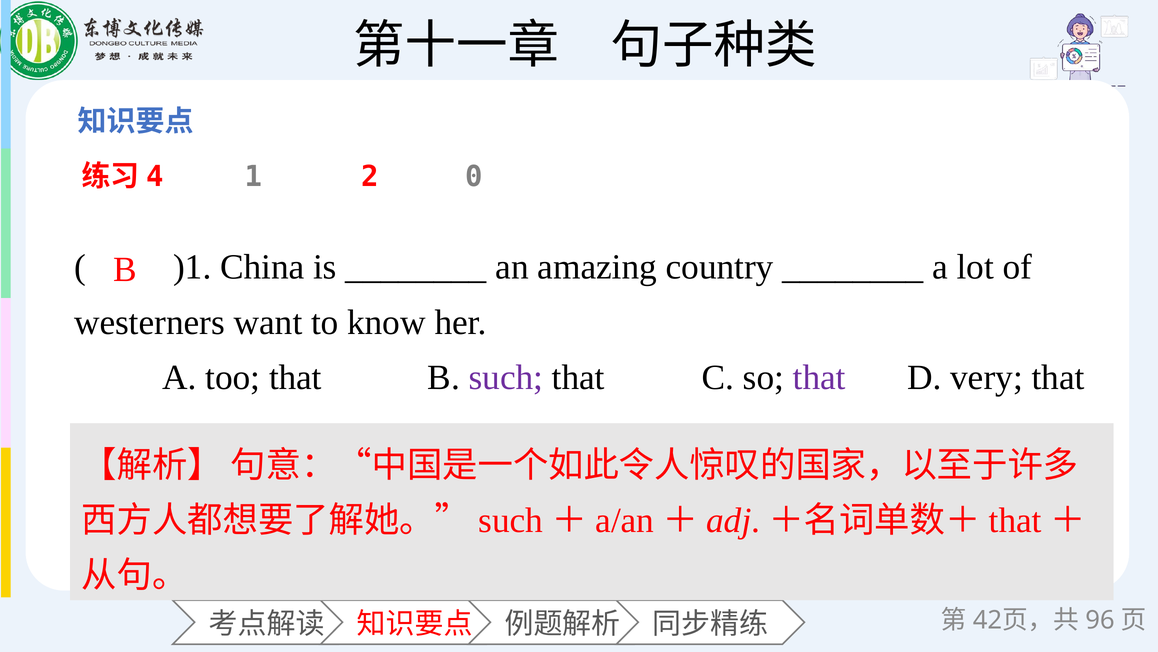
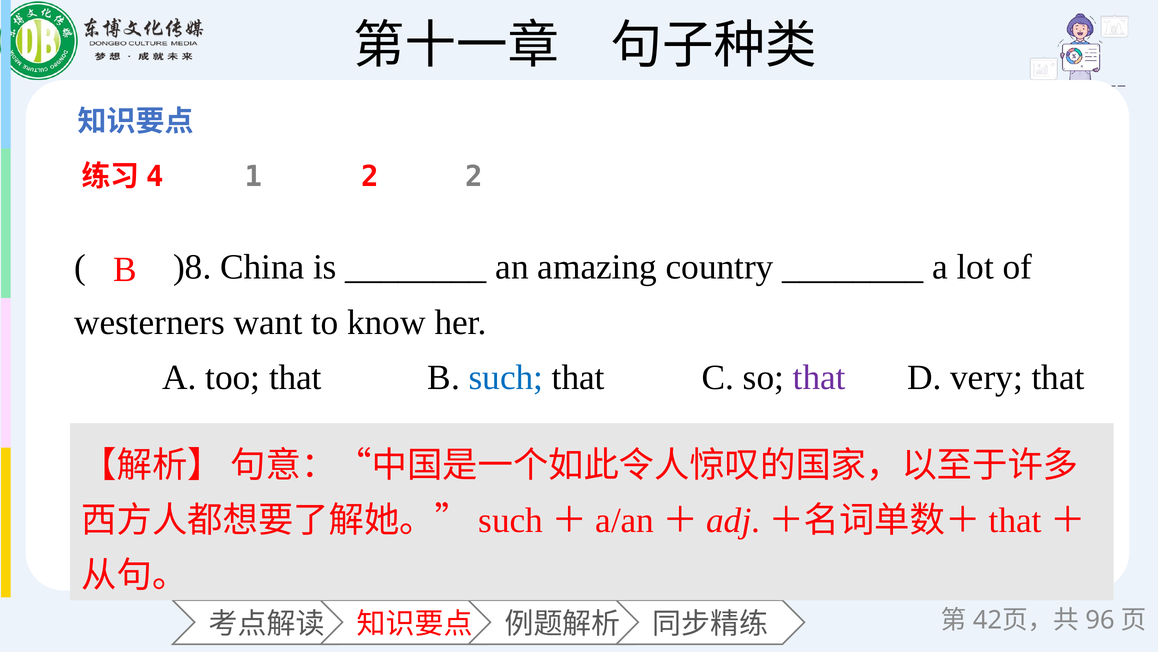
2 0: 0 -> 2 (474, 177)
)1: )1 -> )8 (192, 267)
such colour: purple -> blue (506, 377)
